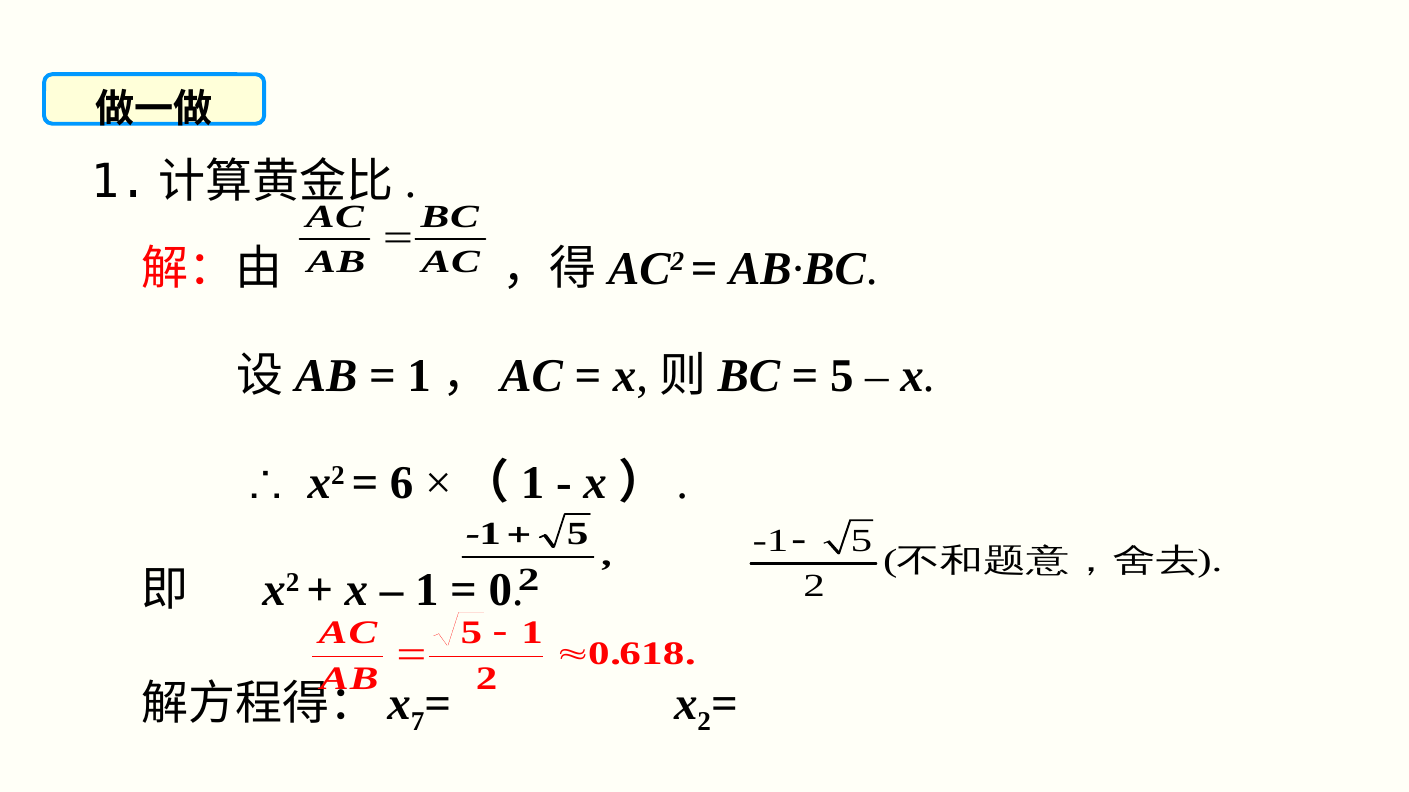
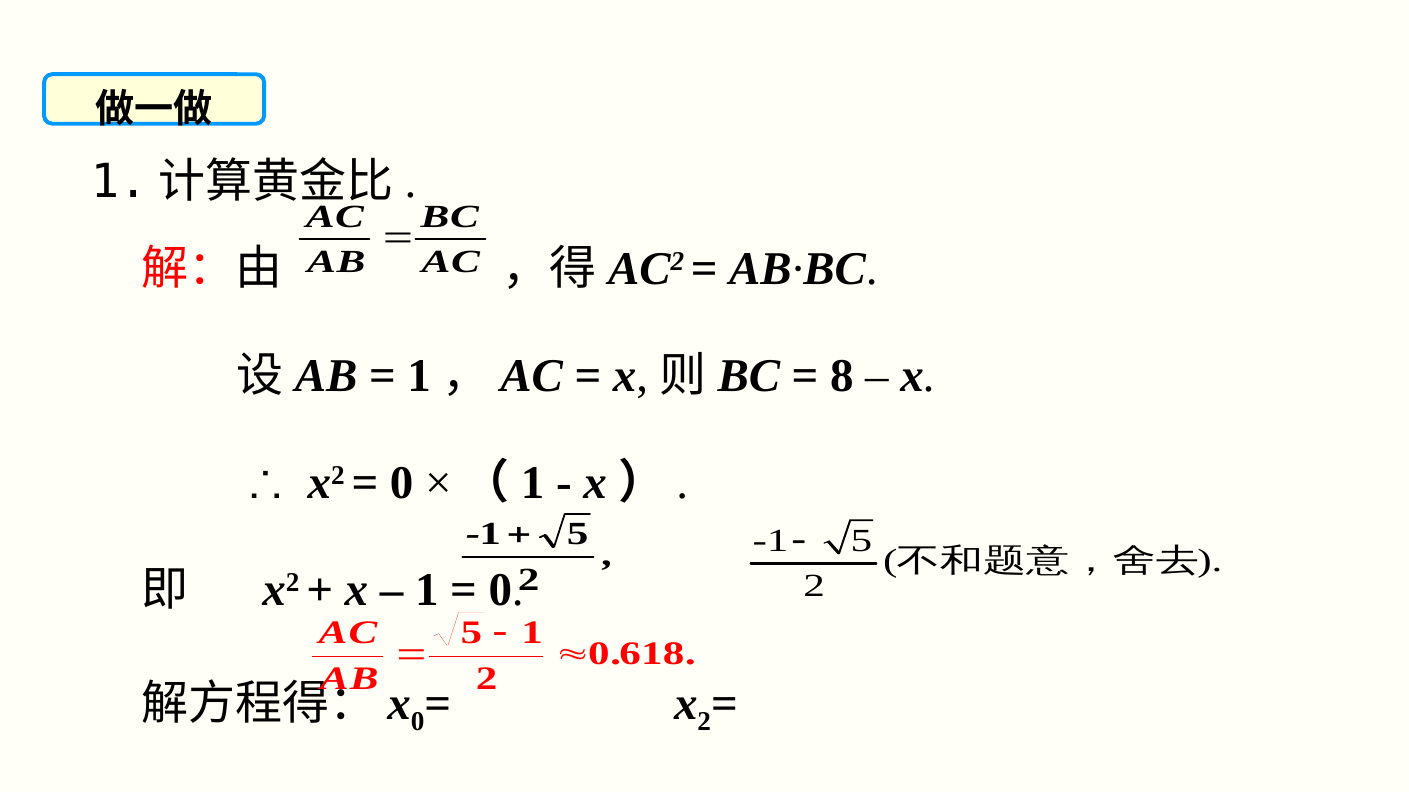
5: 5 -> 8 (842, 376)
6: 6 -> 0 (402, 483)
7: 7 -> 0 (418, 723)
